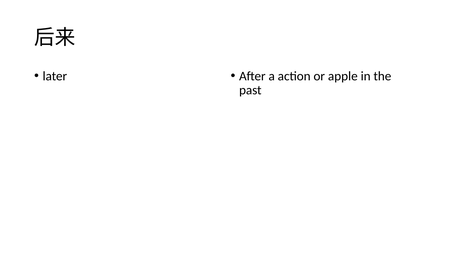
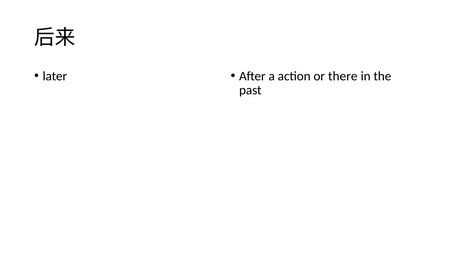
apple: apple -> there (343, 76)
